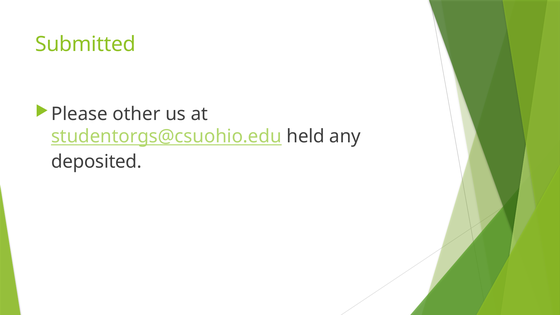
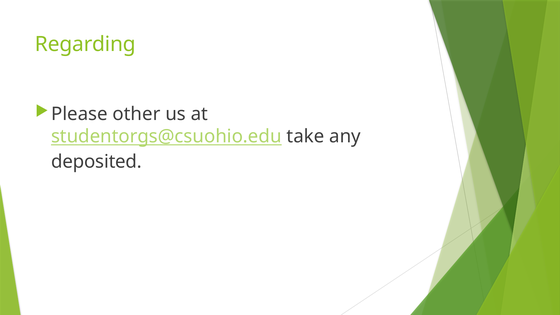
Submitted: Submitted -> Regarding (85, 44)
held: held -> take (305, 136)
